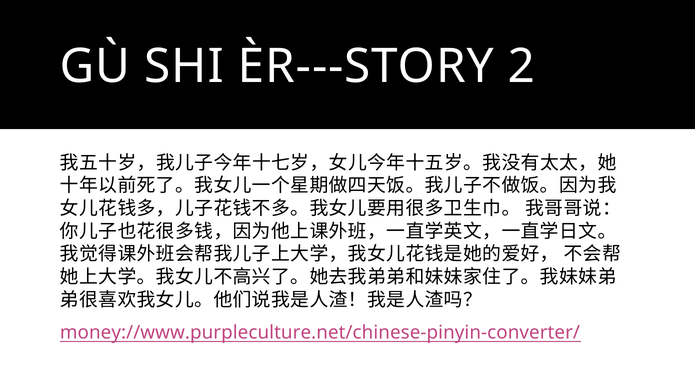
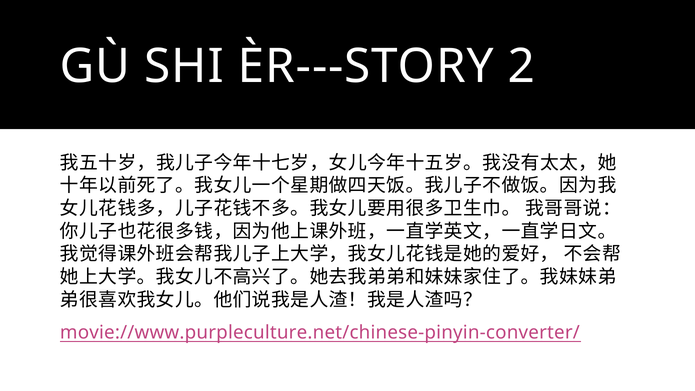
money://www.purpleculture.net/chinese-pinyin-converter/: money://www.purpleculture.net/chinese-pinyin-converter/ -> movie://www.purpleculture.net/chinese-pinyin-converter/ (320, 333)
